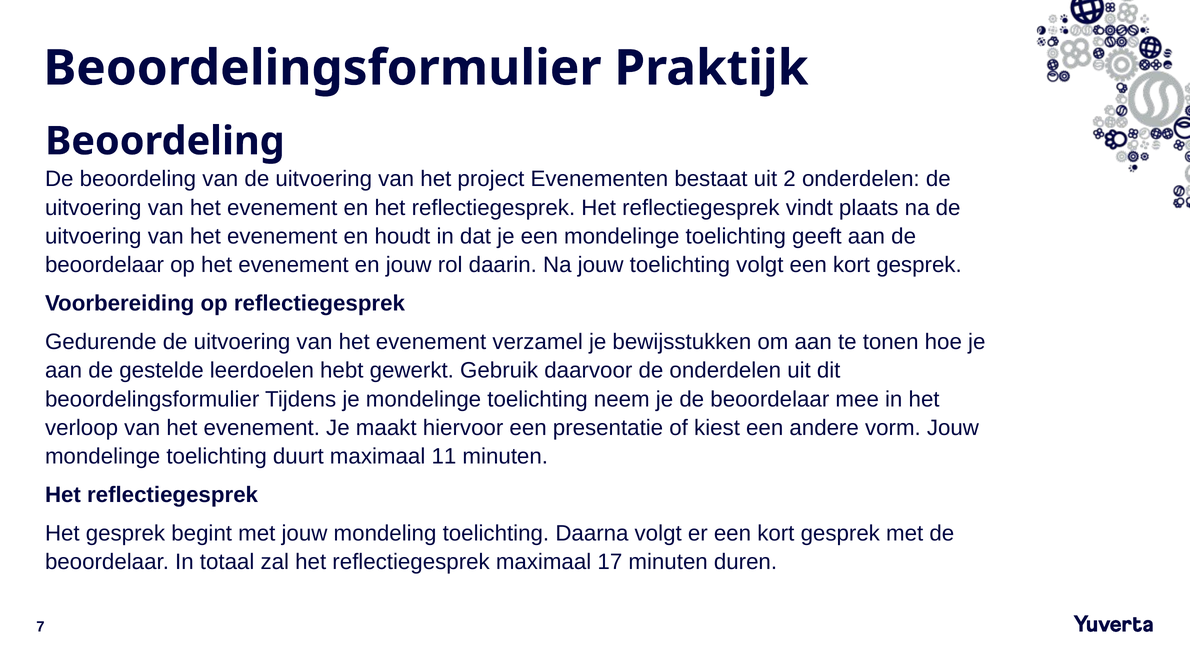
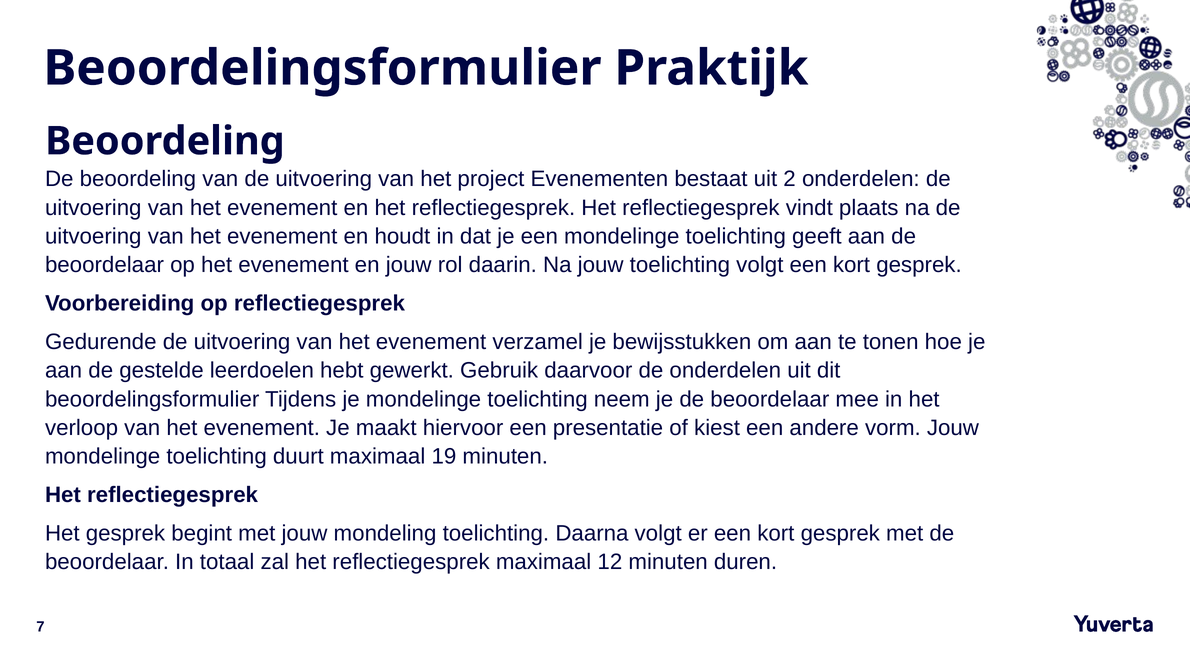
11: 11 -> 19 (444, 457)
17: 17 -> 12 (610, 562)
